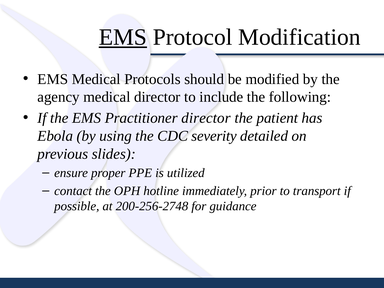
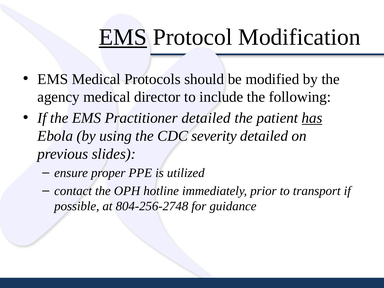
Practitioner director: director -> detailed (206, 118)
has underline: none -> present (312, 118)
200-256-2748: 200-256-2748 -> 804-256-2748 (152, 206)
